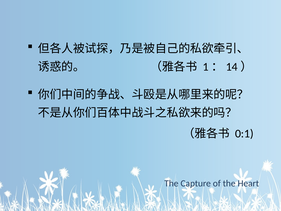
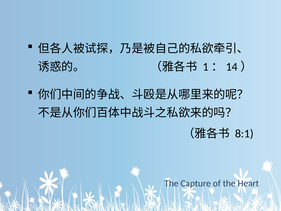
0:1: 0:1 -> 8:1 (244, 134)
